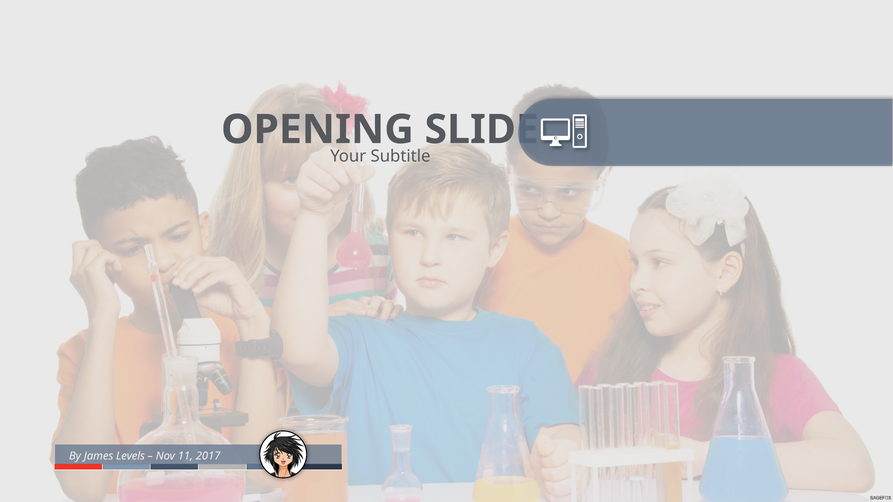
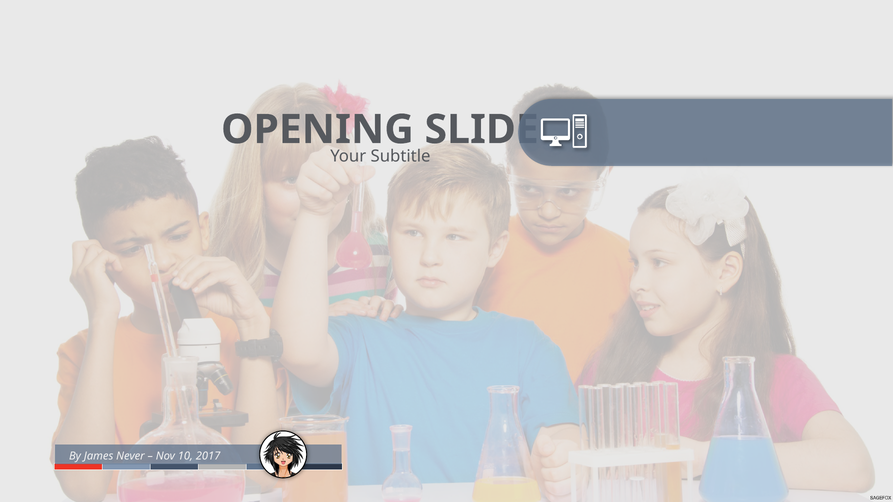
Levels: Levels -> Never (130, 456)
11: 11 -> 10 (185, 456)
